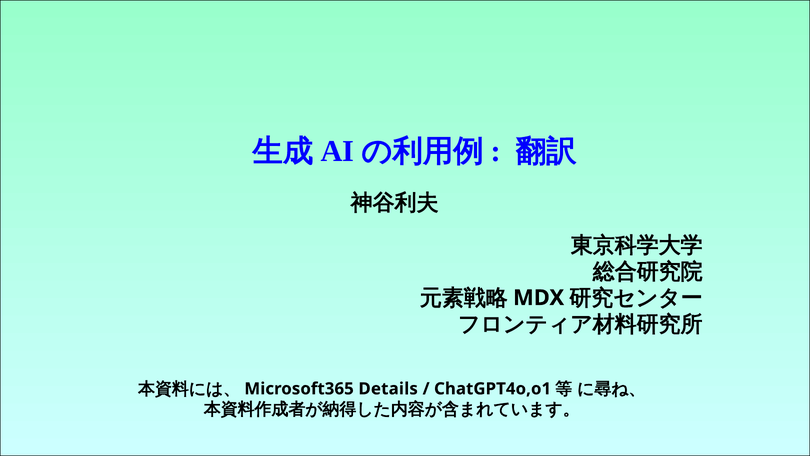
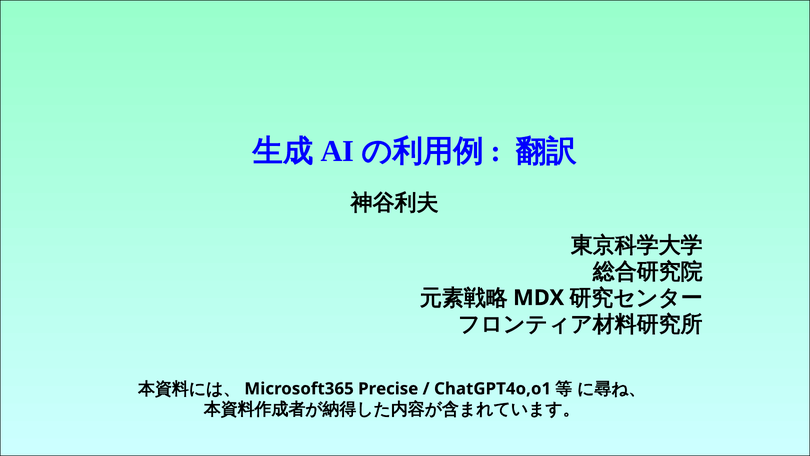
Details: Details -> Precise (388, 388)
